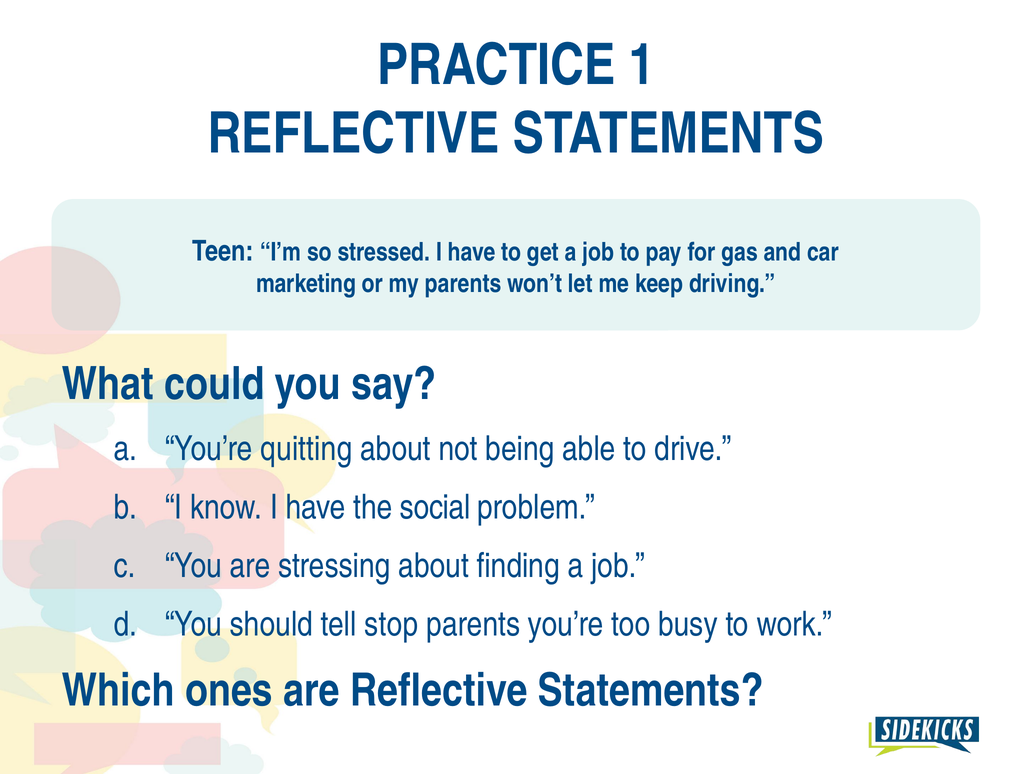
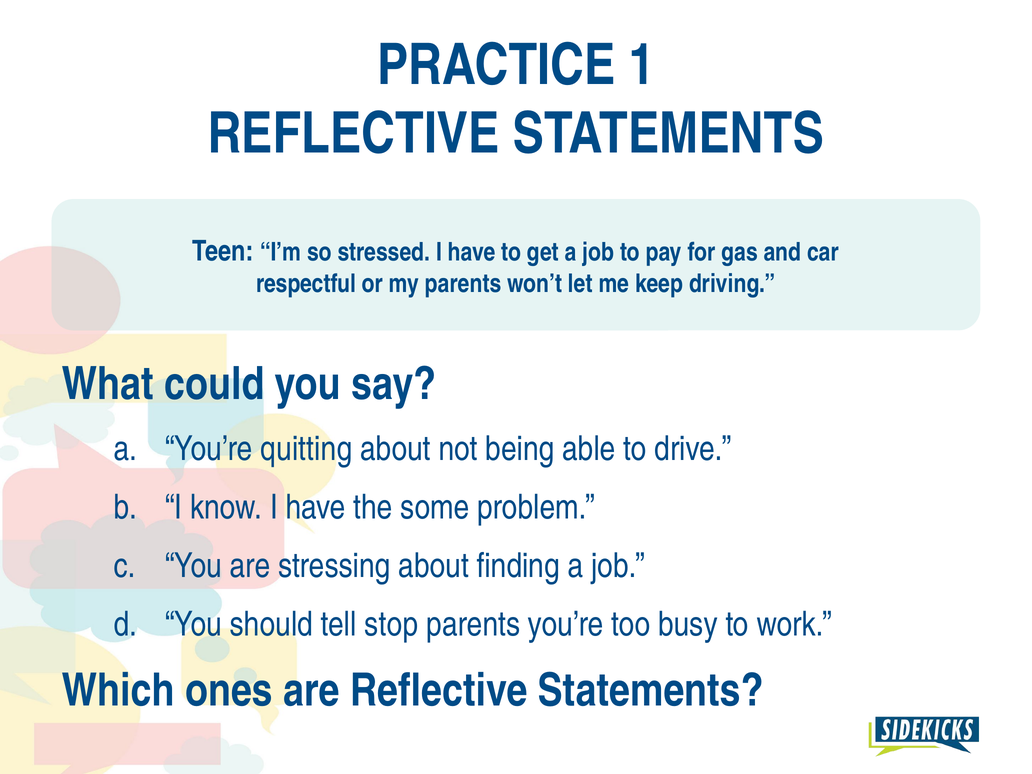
marketing: marketing -> respectful (306, 284)
social: social -> some (435, 507)
